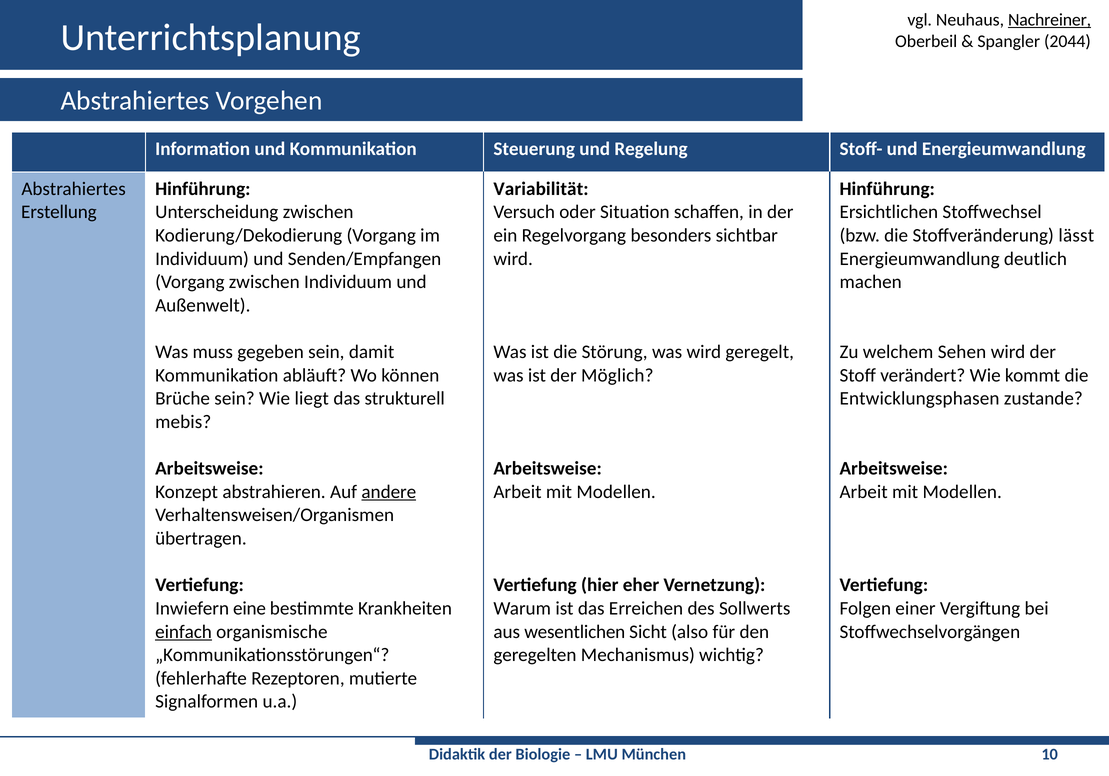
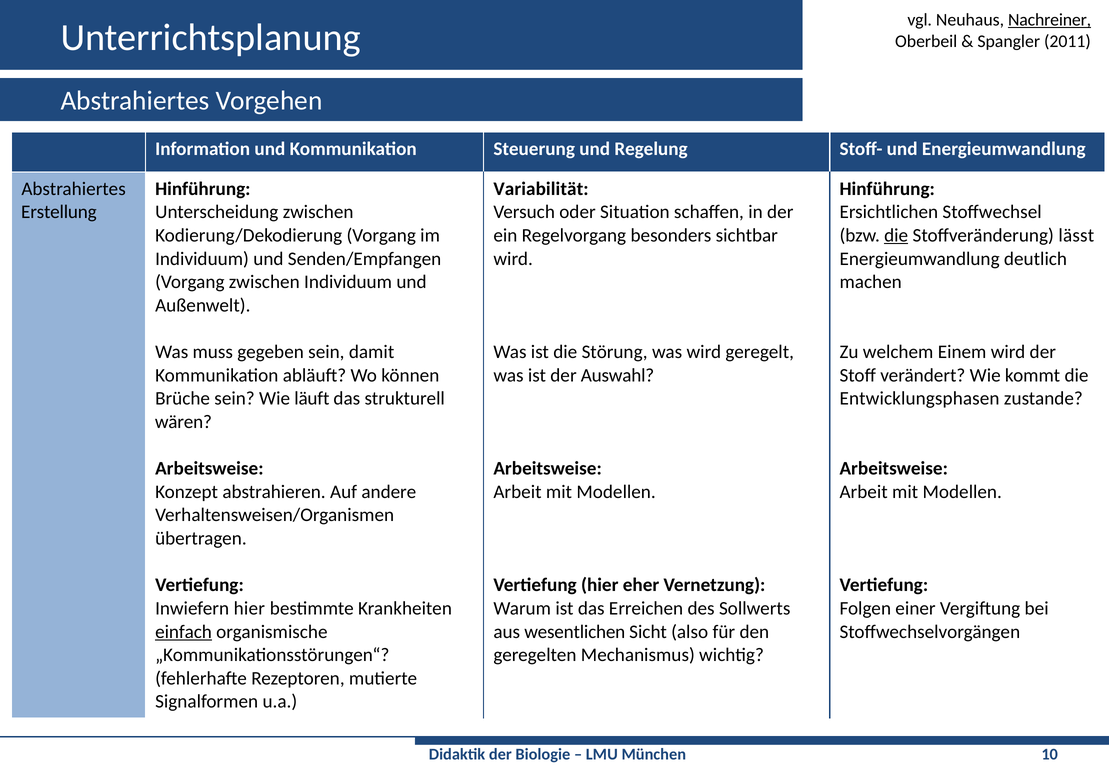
2044: 2044 -> 2011 (1067, 41)
die underline: none -> present (896, 235)
Sehen: Sehen -> Einem (962, 352)
Möglich: Möglich -> Auswahl (618, 375)
liegt: liegt -> läuft (312, 398)
mebis: mebis -> wären (183, 422)
andere underline: present -> none (389, 492)
Inwiefern eine: eine -> hier (249, 608)
